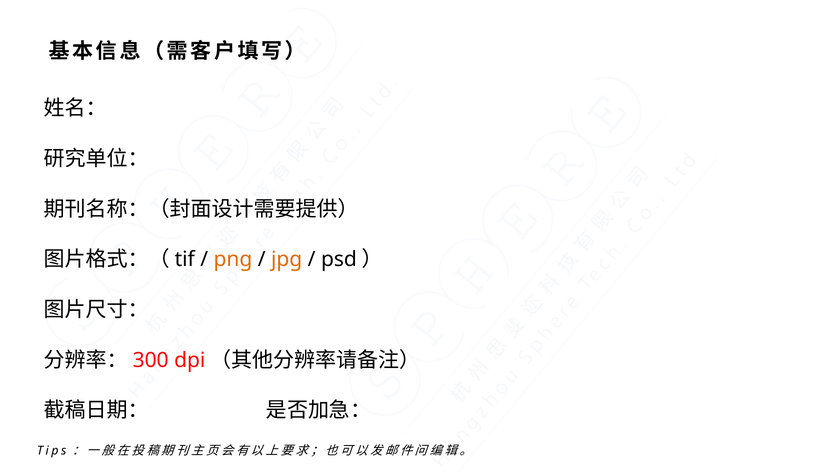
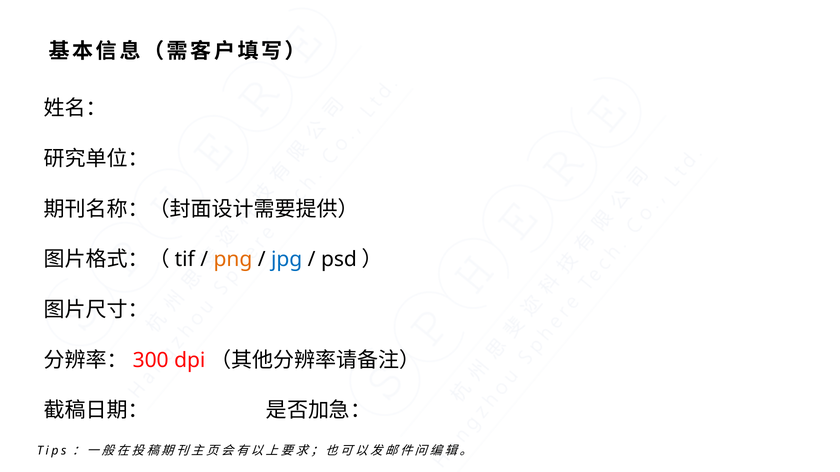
jpg colour: orange -> blue (287, 260)
